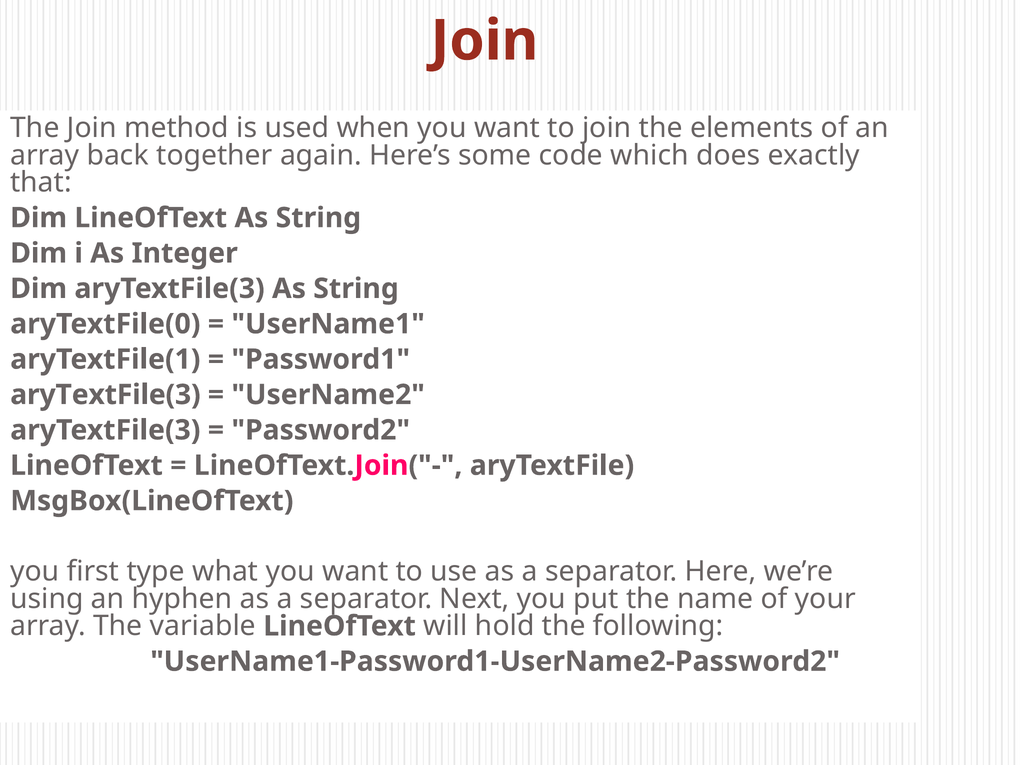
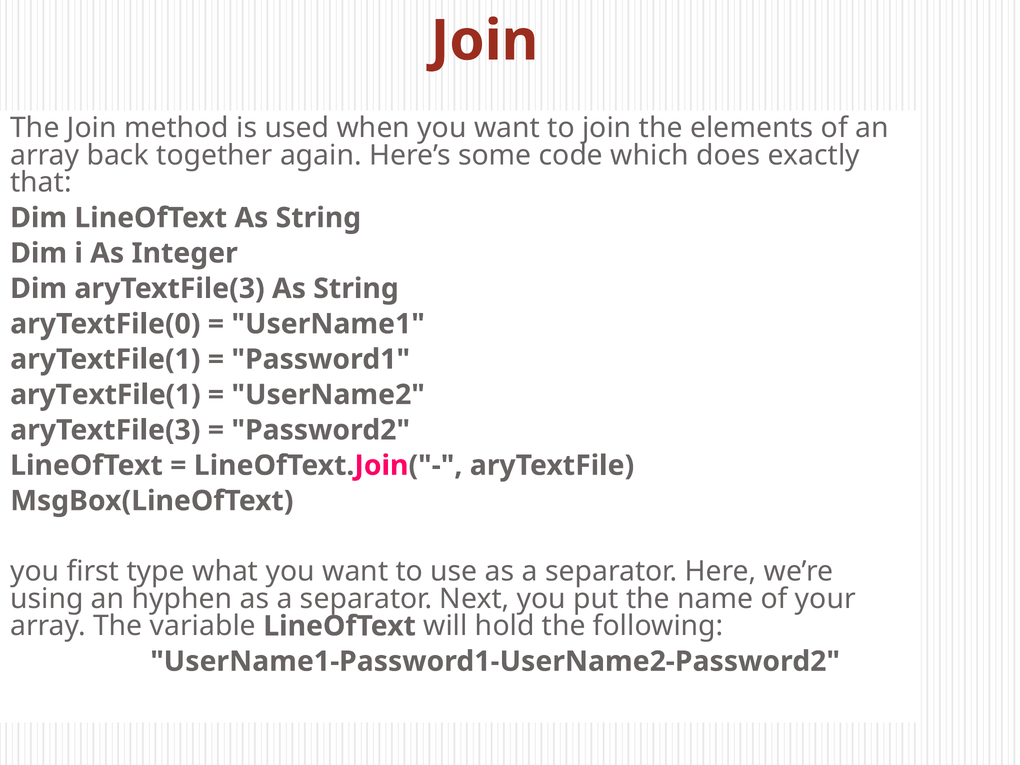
aryTextFile(3: aryTextFile(3 -> aryTextFile(1 (105, 395)
